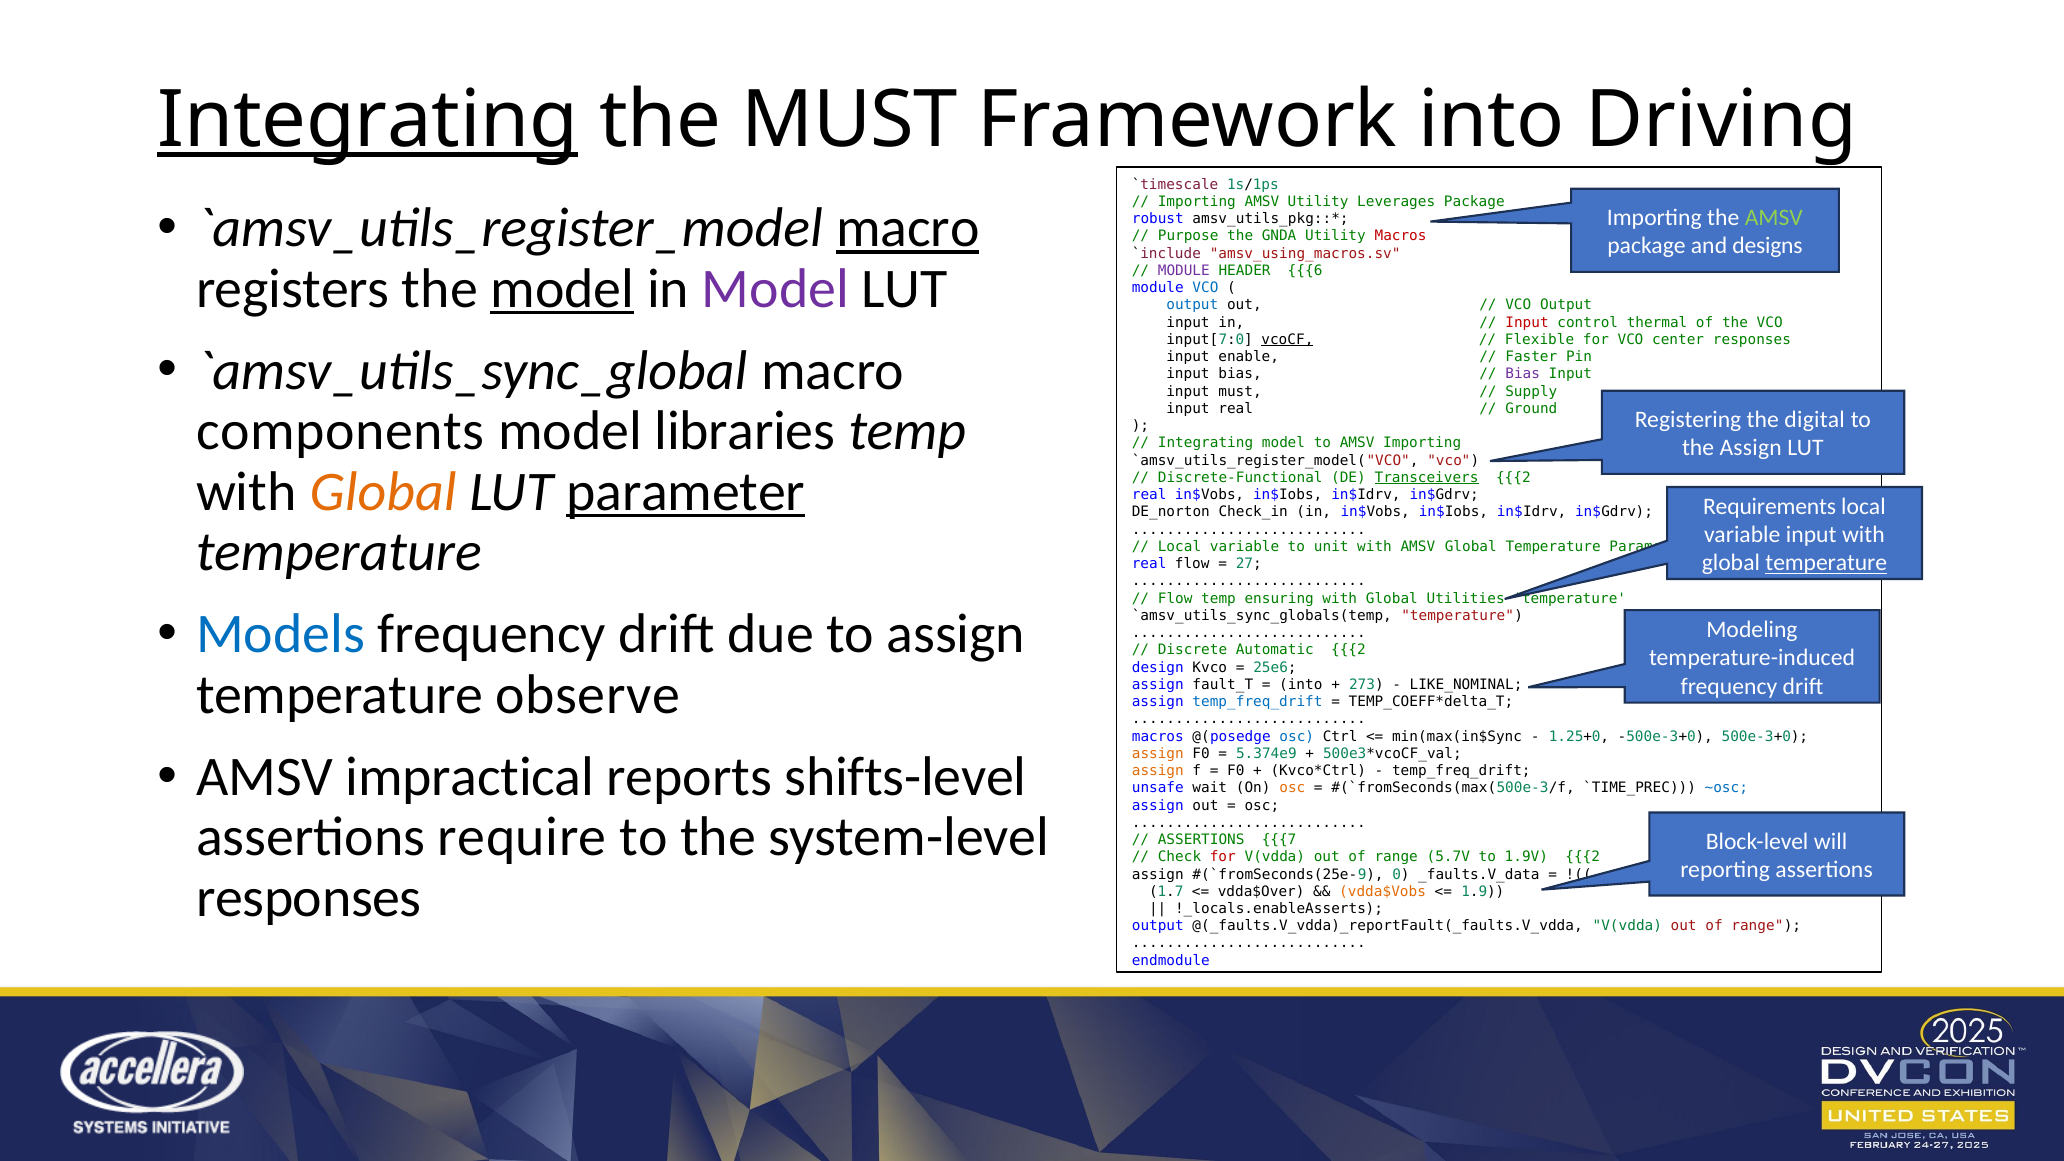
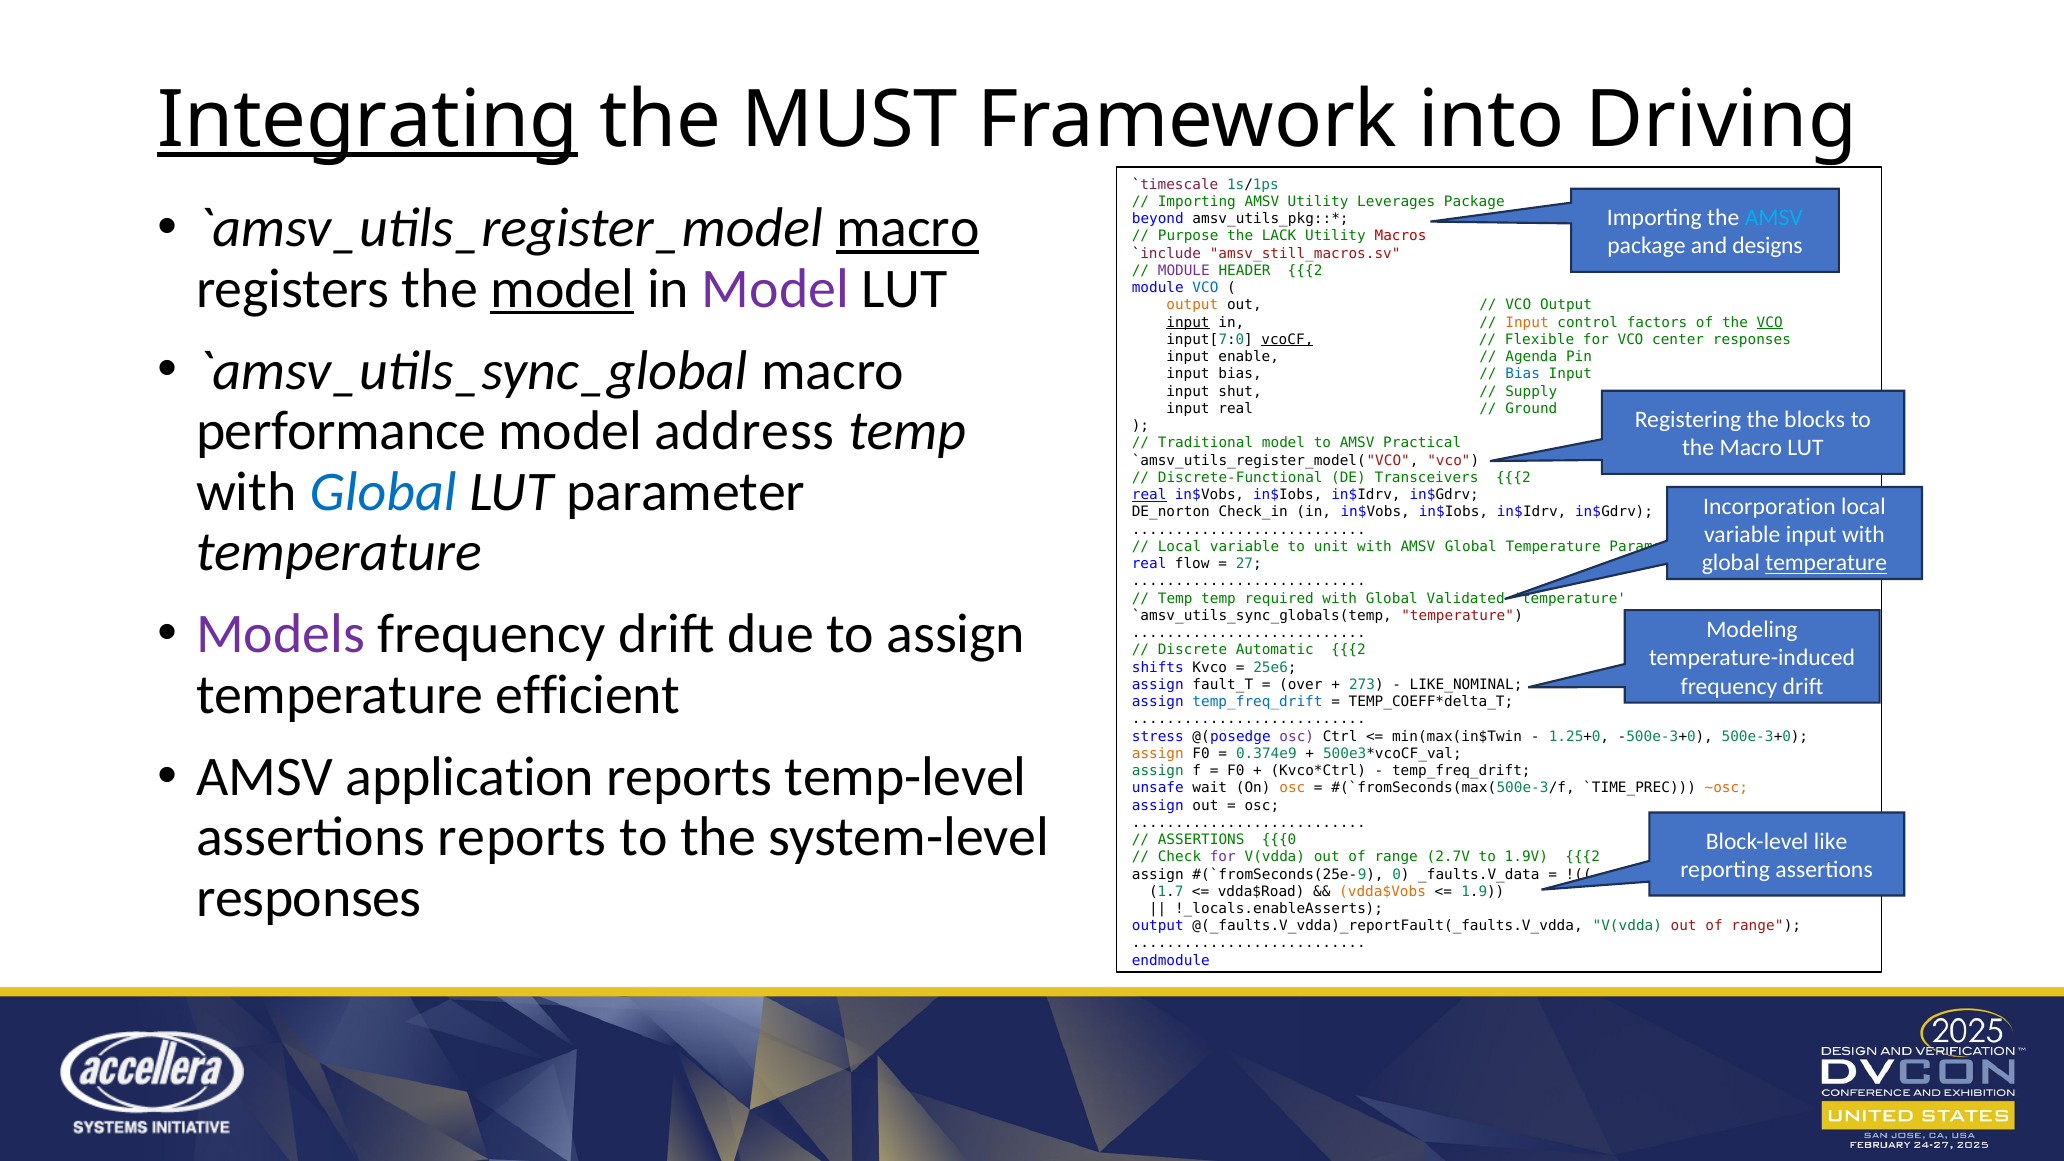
AMSV colour: light green -> light blue (1774, 218)
robust: robust -> beyond (1158, 219)
GNDA: GNDA -> LACK (1279, 236)
amsv_using_macros.sv: amsv_using_macros.sv -> amsv_still_macros.sv (1305, 253)
HEADER 6: 6 -> 2 (1305, 271)
output colour: blue -> orange (1192, 305)
input underline: none -> present (1188, 322)
Input colour: red -> orange (1527, 322)
thermal: thermal -> factors (1657, 322)
VCO underline: none -> present (1770, 322)
Faster: Faster -> Agenda (1531, 357)
Bias colour: purple -> blue (1523, 374)
input must: must -> shut (1240, 391)
components: components -> performance (341, 431)
libraries: libraries -> address (745, 431)
digital: digital -> blocks (1815, 420)
Integrating: Integrating -> Traditional (1206, 443)
AMSV Importing: Importing -> Practical (1422, 443)
the Assign: Assign -> Macro (1751, 448)
Global colour: orange -> blue (383, 492)
parameter underline: present -> none (686, 492)
Transceivers underline: present -> none (1427, 478)
real underline: none -> present (1149, 495)
Requirements: Requirements -> Incorporation (1769, 506)
Flow: Flow -> Temp (1175, 598)
ensuring: ensuring -> required (1279, 598)
Utilities: Utilities -> Validated (1466, 598)
Models colour: blue -> purple (281, 634)
design: design -> shifts (1158, 667)
observe: observe -> efficient (588, 695)
into: into -> over (1301, 685)
macros: macros -> stress (1158, 736)
osc colour: blue -> purple (1297, 736)
min(max(in$Sync: min(max(in$Sync -> min(max(in$Twin (1457, 736)
5.374e9: 5.374e9 -> 0.374e9 (1266, 754)
impractical: impractical -> application (470, 777)
shifts-level: shifts-level -> temp-level (906, 777)
assign colour: orange -> green (1158, 771)
~osc colour: blue -> orange (1726, 788)
assertions require: require -> reports (522, 837)
will: will -> like (1831, 841)
ASSERTIONS 7: 7 -> 0 (1279, 840)
for colour: red -> purple (1223, 857)
5.7V: 5.7V -> 2.7V (1448, 857)
vdda$Over: vdda$Over -> vdda$Road (1261, 892)
